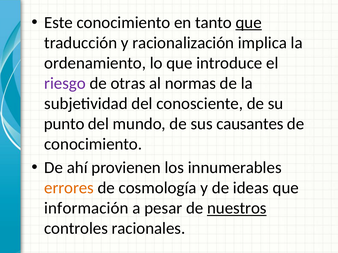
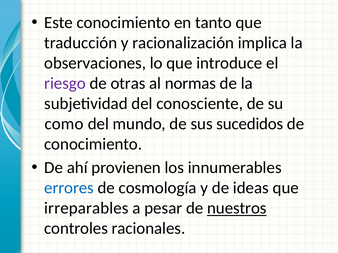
que underline: present -> none (249, 23)
ordenamiento: ordenamiento -> observaciones (95, 63)
punto: punto -> como (64, 124)
causantes: causantes -> sucedidos (250, 124)
errores colour: orange -> blue (69, 188)
información: información -> irreparables (86, 209)
